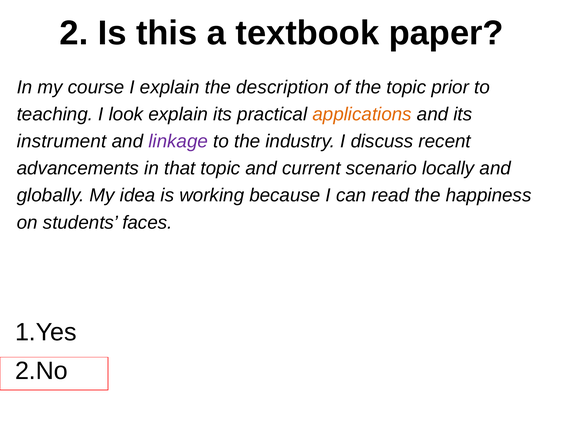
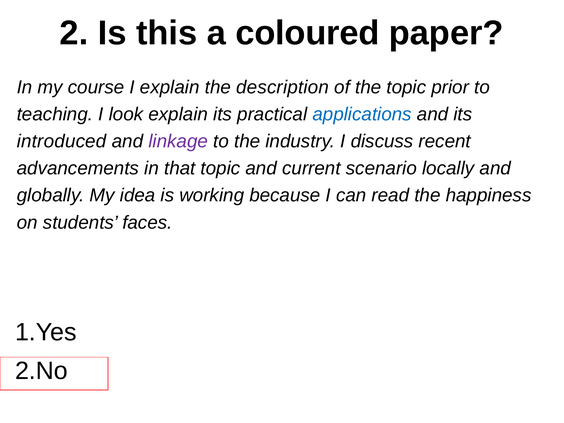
textbook: textbook -> coloured (307, 33)
applications colour: orange -> blue (362, 114)
instrument: instrument -> introduced (62, 141)
